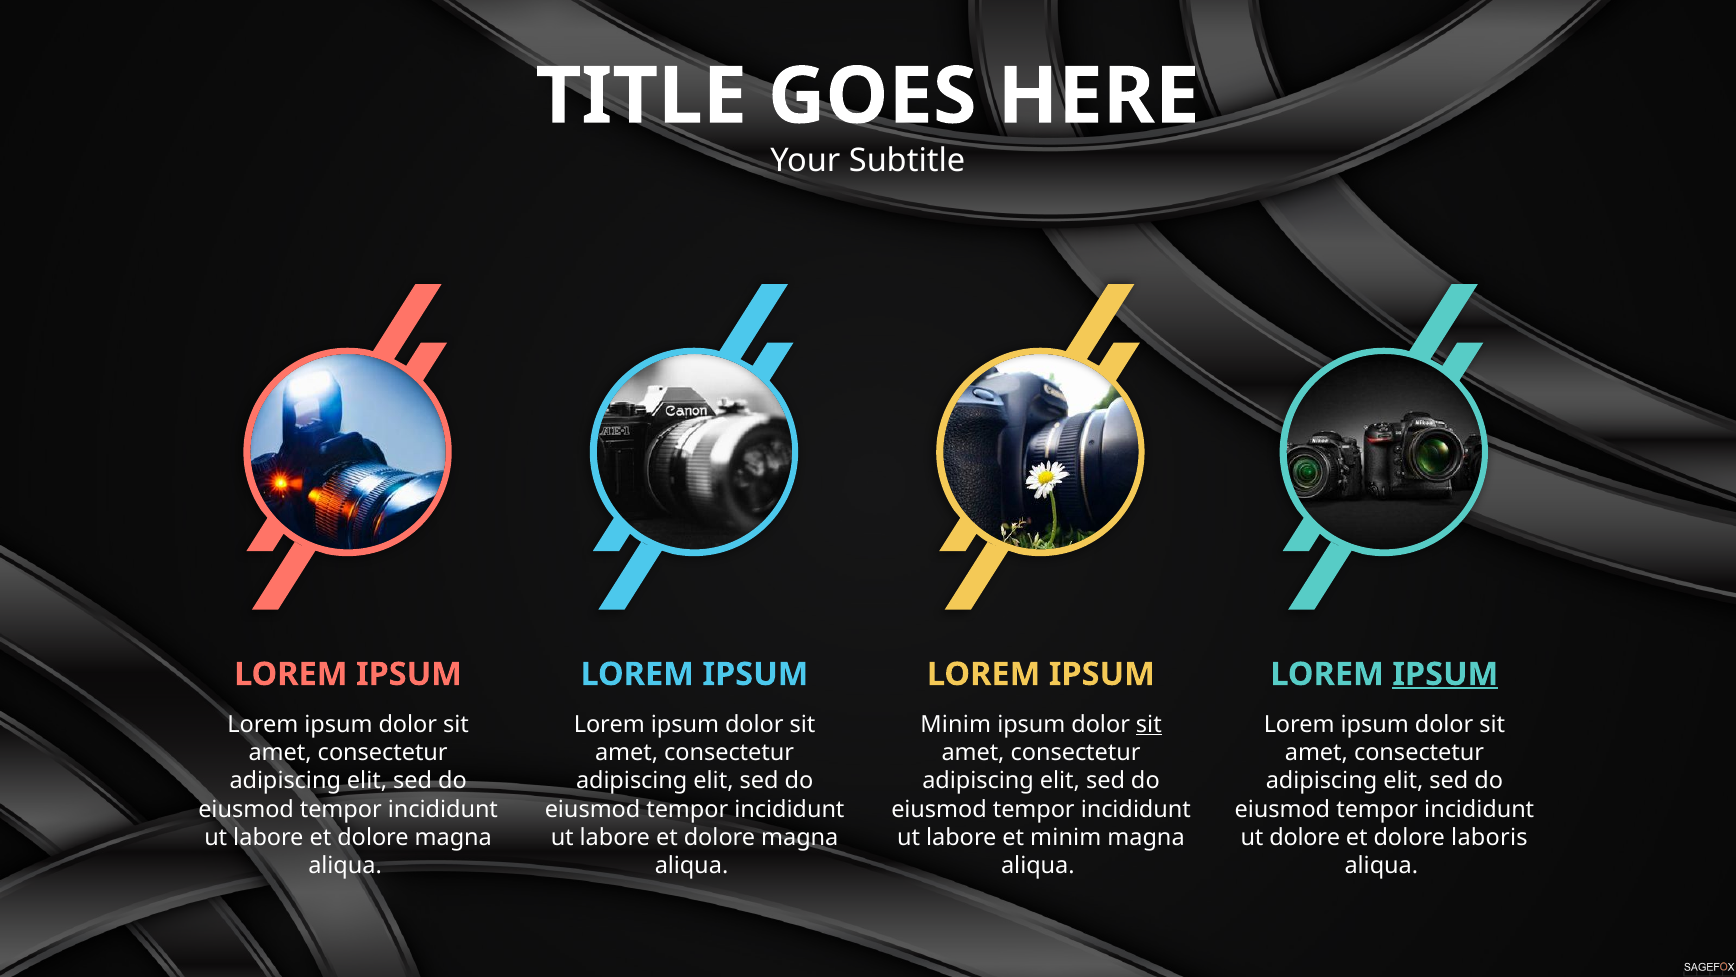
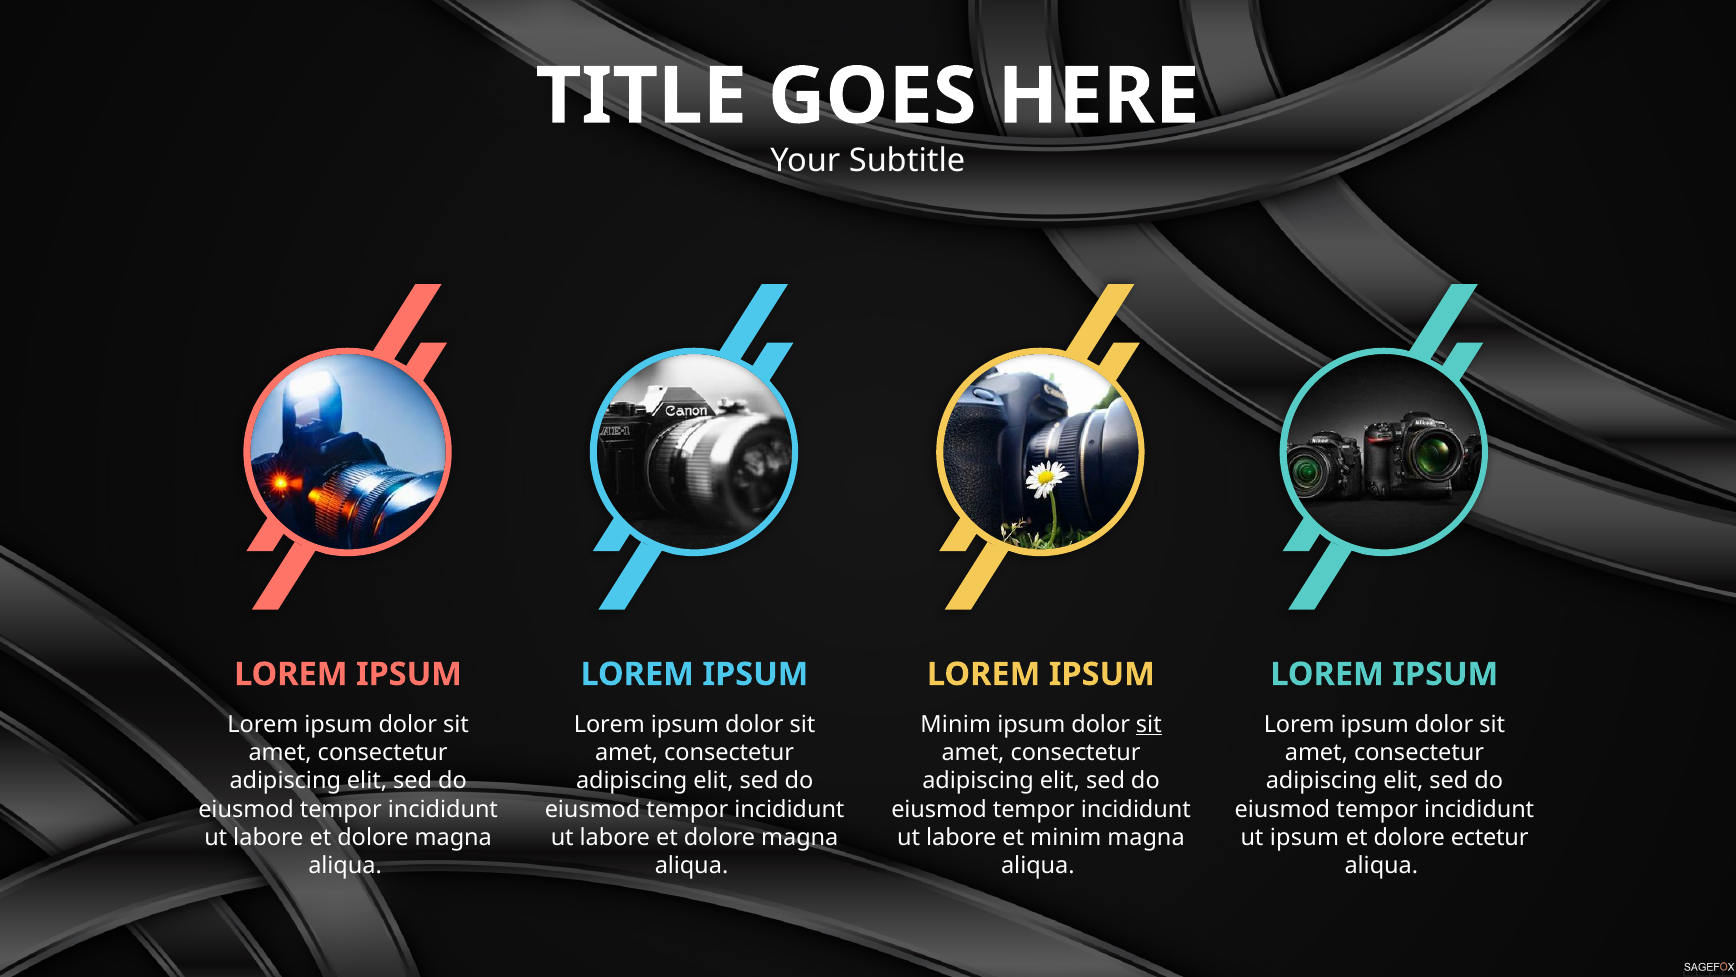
IPSUM underline: present -> none (1445, 674)
ut dolore: dolore -> ipsum (1305, 837)
laboris: laboris -> ectetur (1490, 837)
